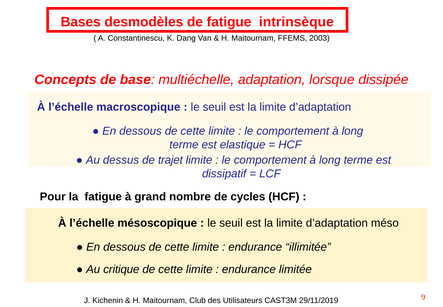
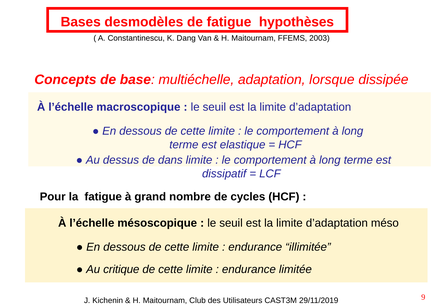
intrinsèque: intrinsèque -> hypothèses (296, 22)
trajet: trajet -> dans (170, 160)
